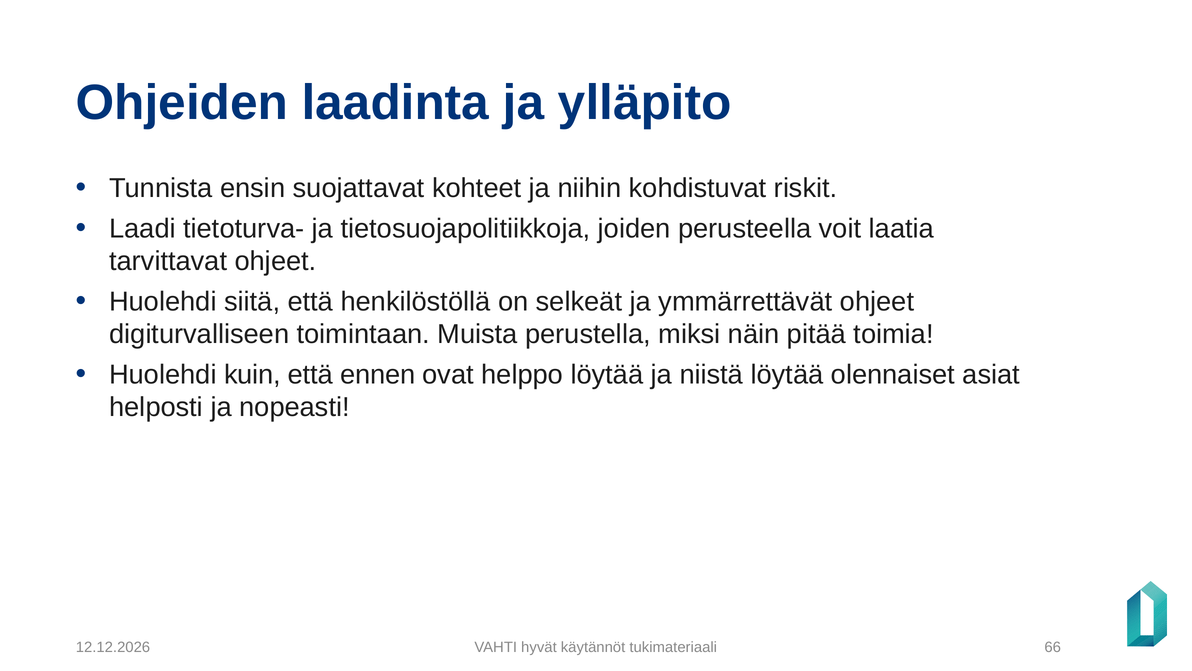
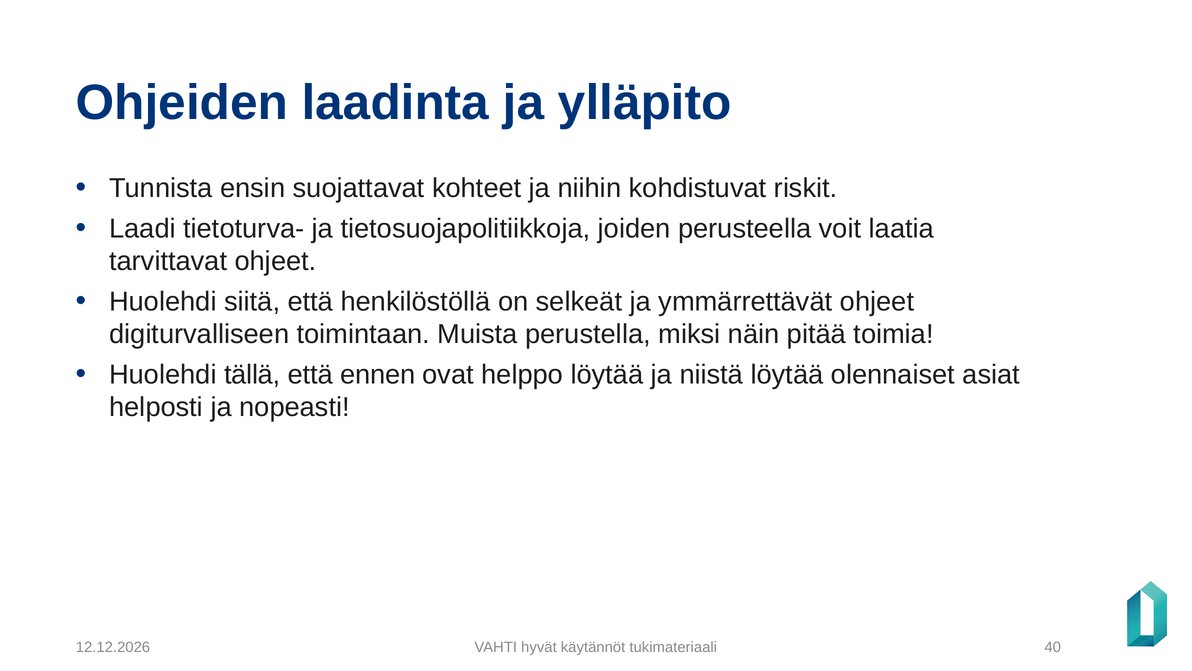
kuin: kuin -> tällä (252, 374)
66: 66 -> 40 (1053, 647)
